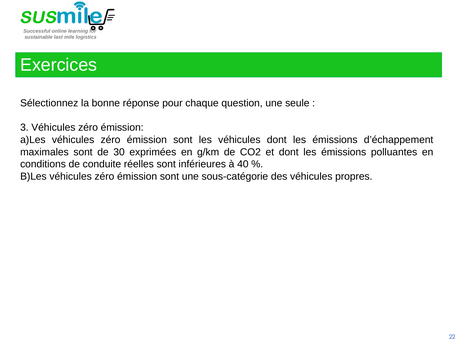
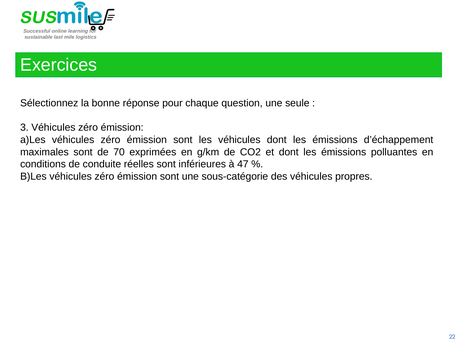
30: 30 -> 70 (119, 152)
40: 40 -> 47 (243, 164)
